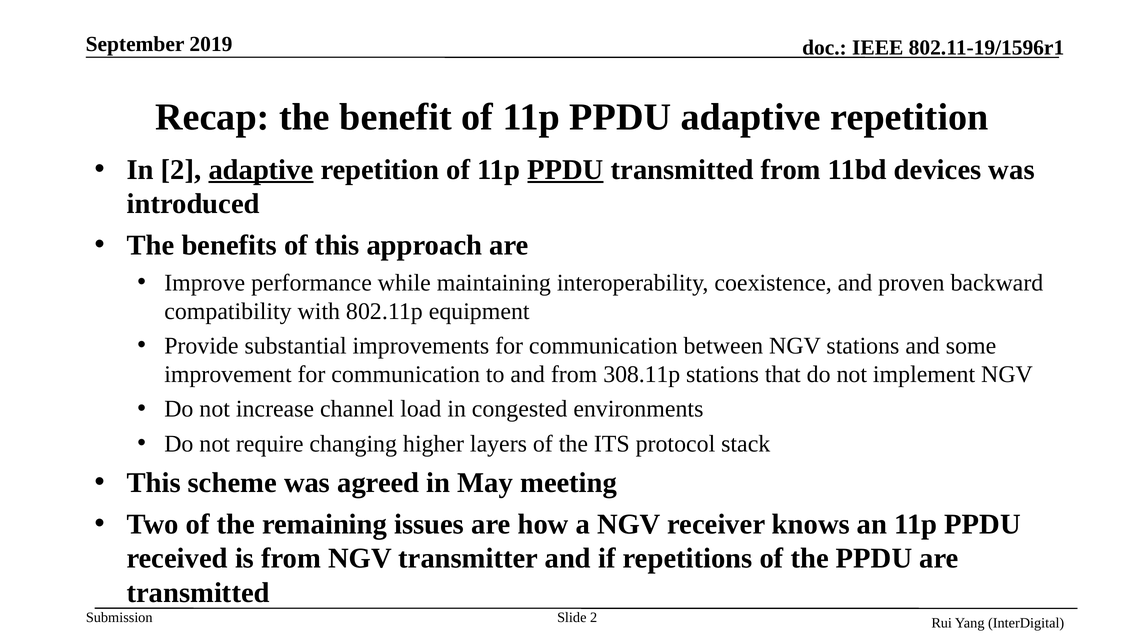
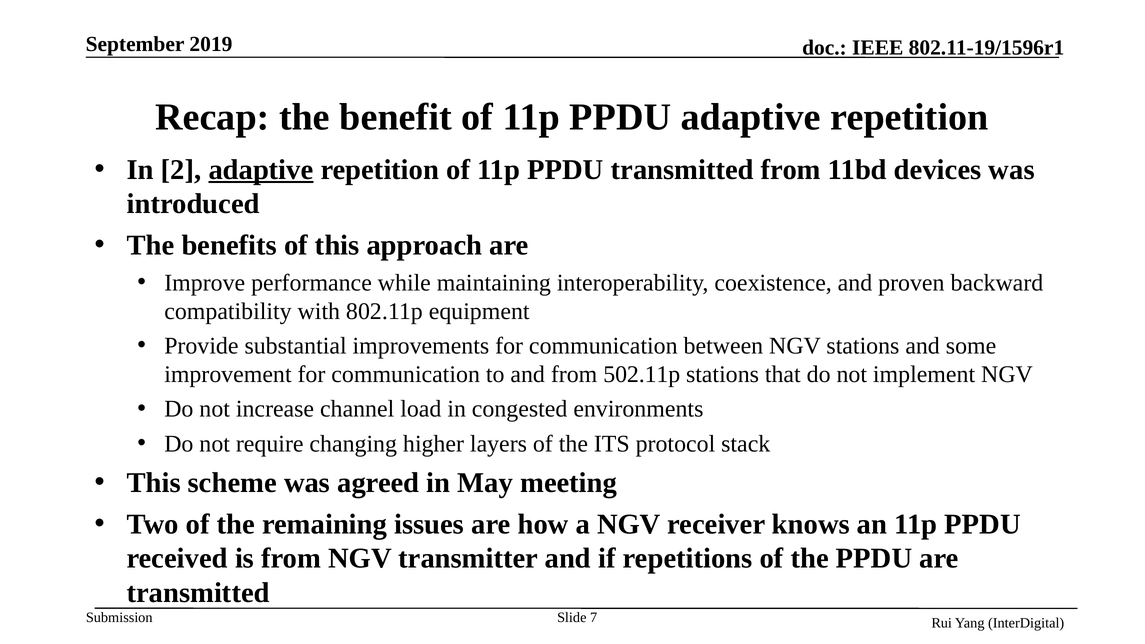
PPDU underline: present -> none (566, 170)
308.11p: 308.11p -> 502.11p (642, 375)
Slide 2: 2 -> 7 (594, 618)
